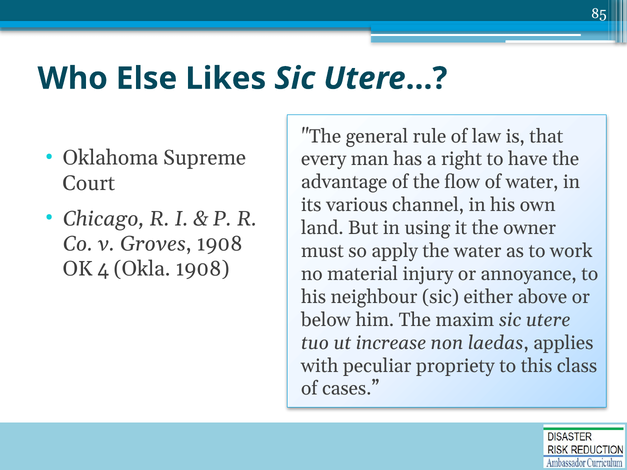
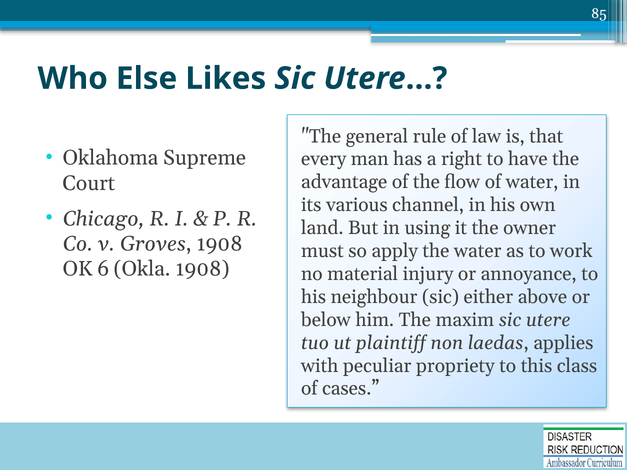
4: 4 -> 6 (103, 269)
increase: increase -> plaintiff (391, 343)
